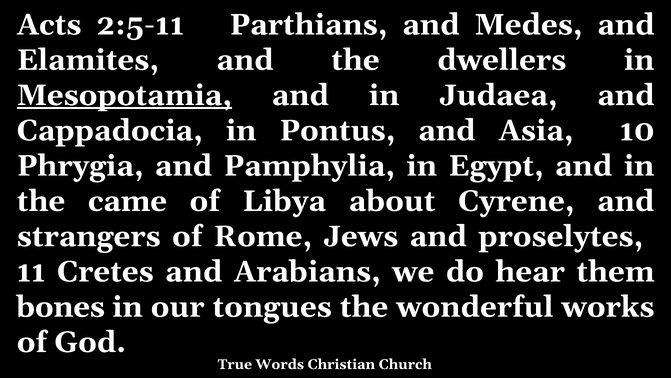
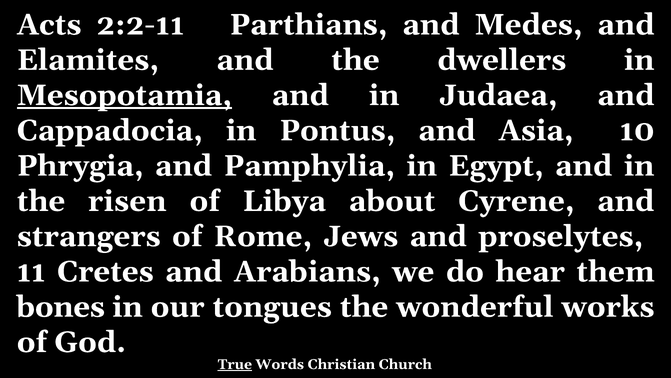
2:5-11: 2:5-11 -> 2:2-11 (140, 25)
came: came -> risen (127, 201)
True underline: none -> present (235, 364)
